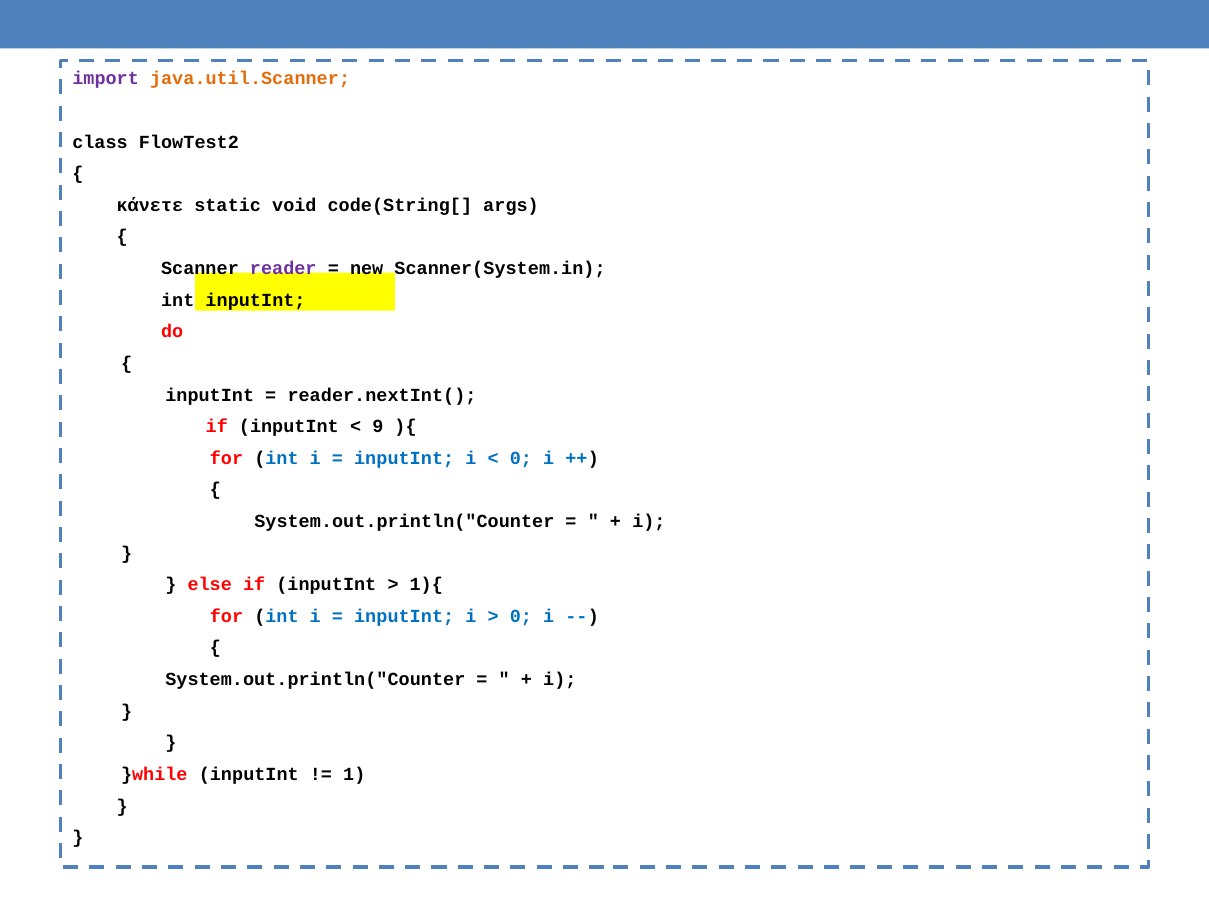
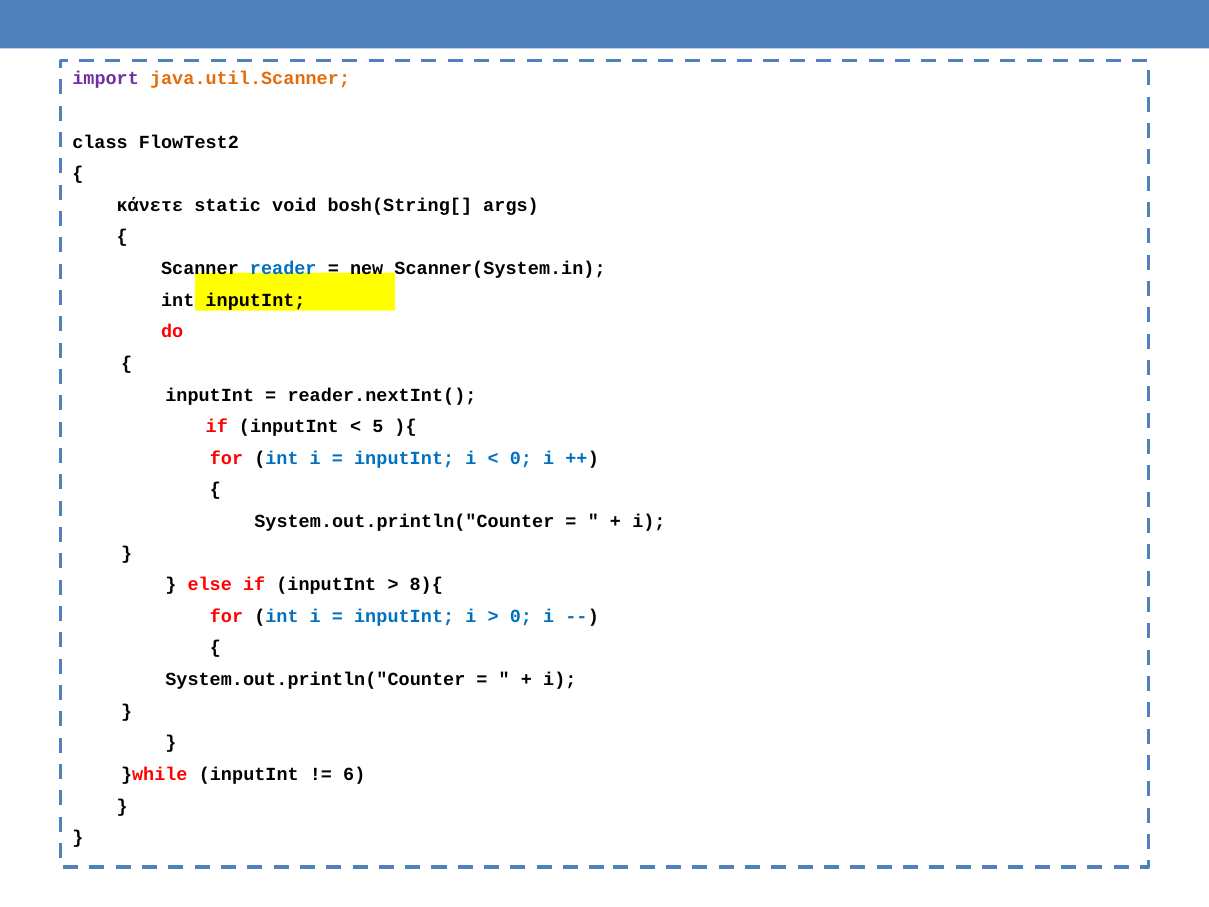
code(String[: code(String[ -> bosh(String[ (400, 205)
reader colour: purple -> blue (283, 268)
9: 9 -> 5 (378, 426)
1){: 1){ -> 8){ (426, 584)
1: 1 -> 6 (354, 774)
